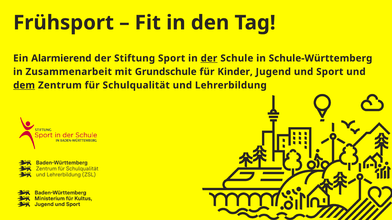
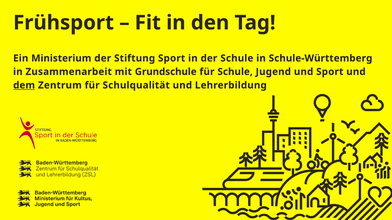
Alarmierend: Alarmierend -> Ministerium (61, 58)
der underline: present -> none (209, 58)
für Kinder: Kinder -> Schule (235, 72)
